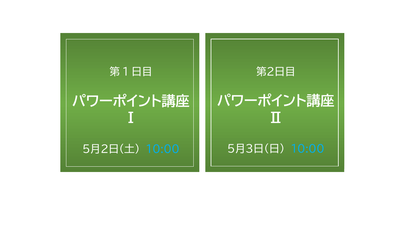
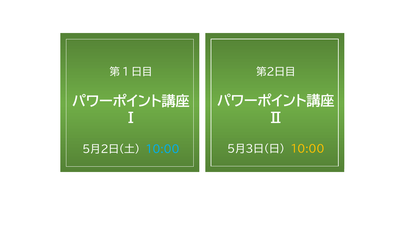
10:00 colour: light blue -> yellow (308, 149)
